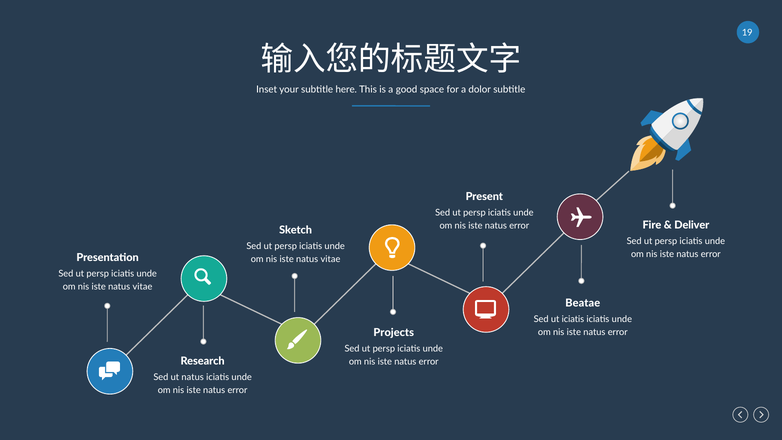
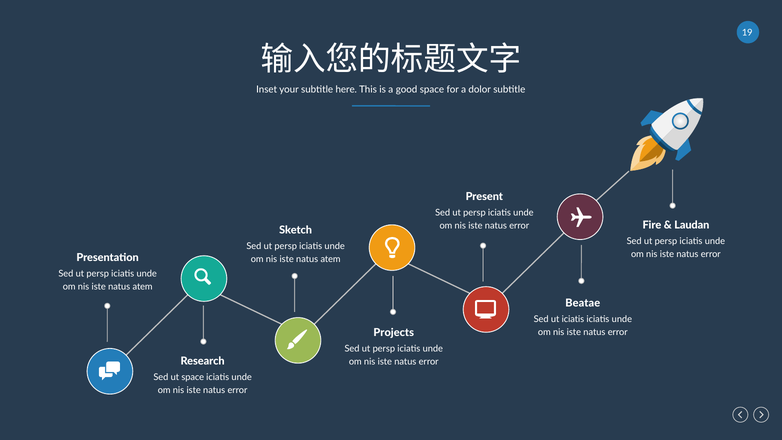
Deliver: Deliver -> Laudan (692, 225)
vitae: vitae -> atem (331, 259)
vitae: vitae -> atem (143, 287)
ut natus: natus -> space (193, 377)
